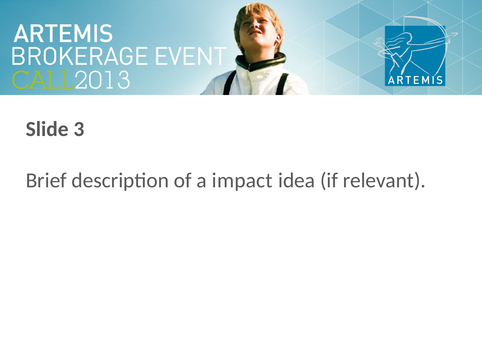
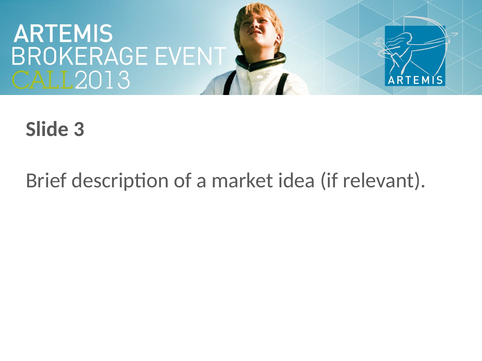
impact: impact -> market (242, 181)
